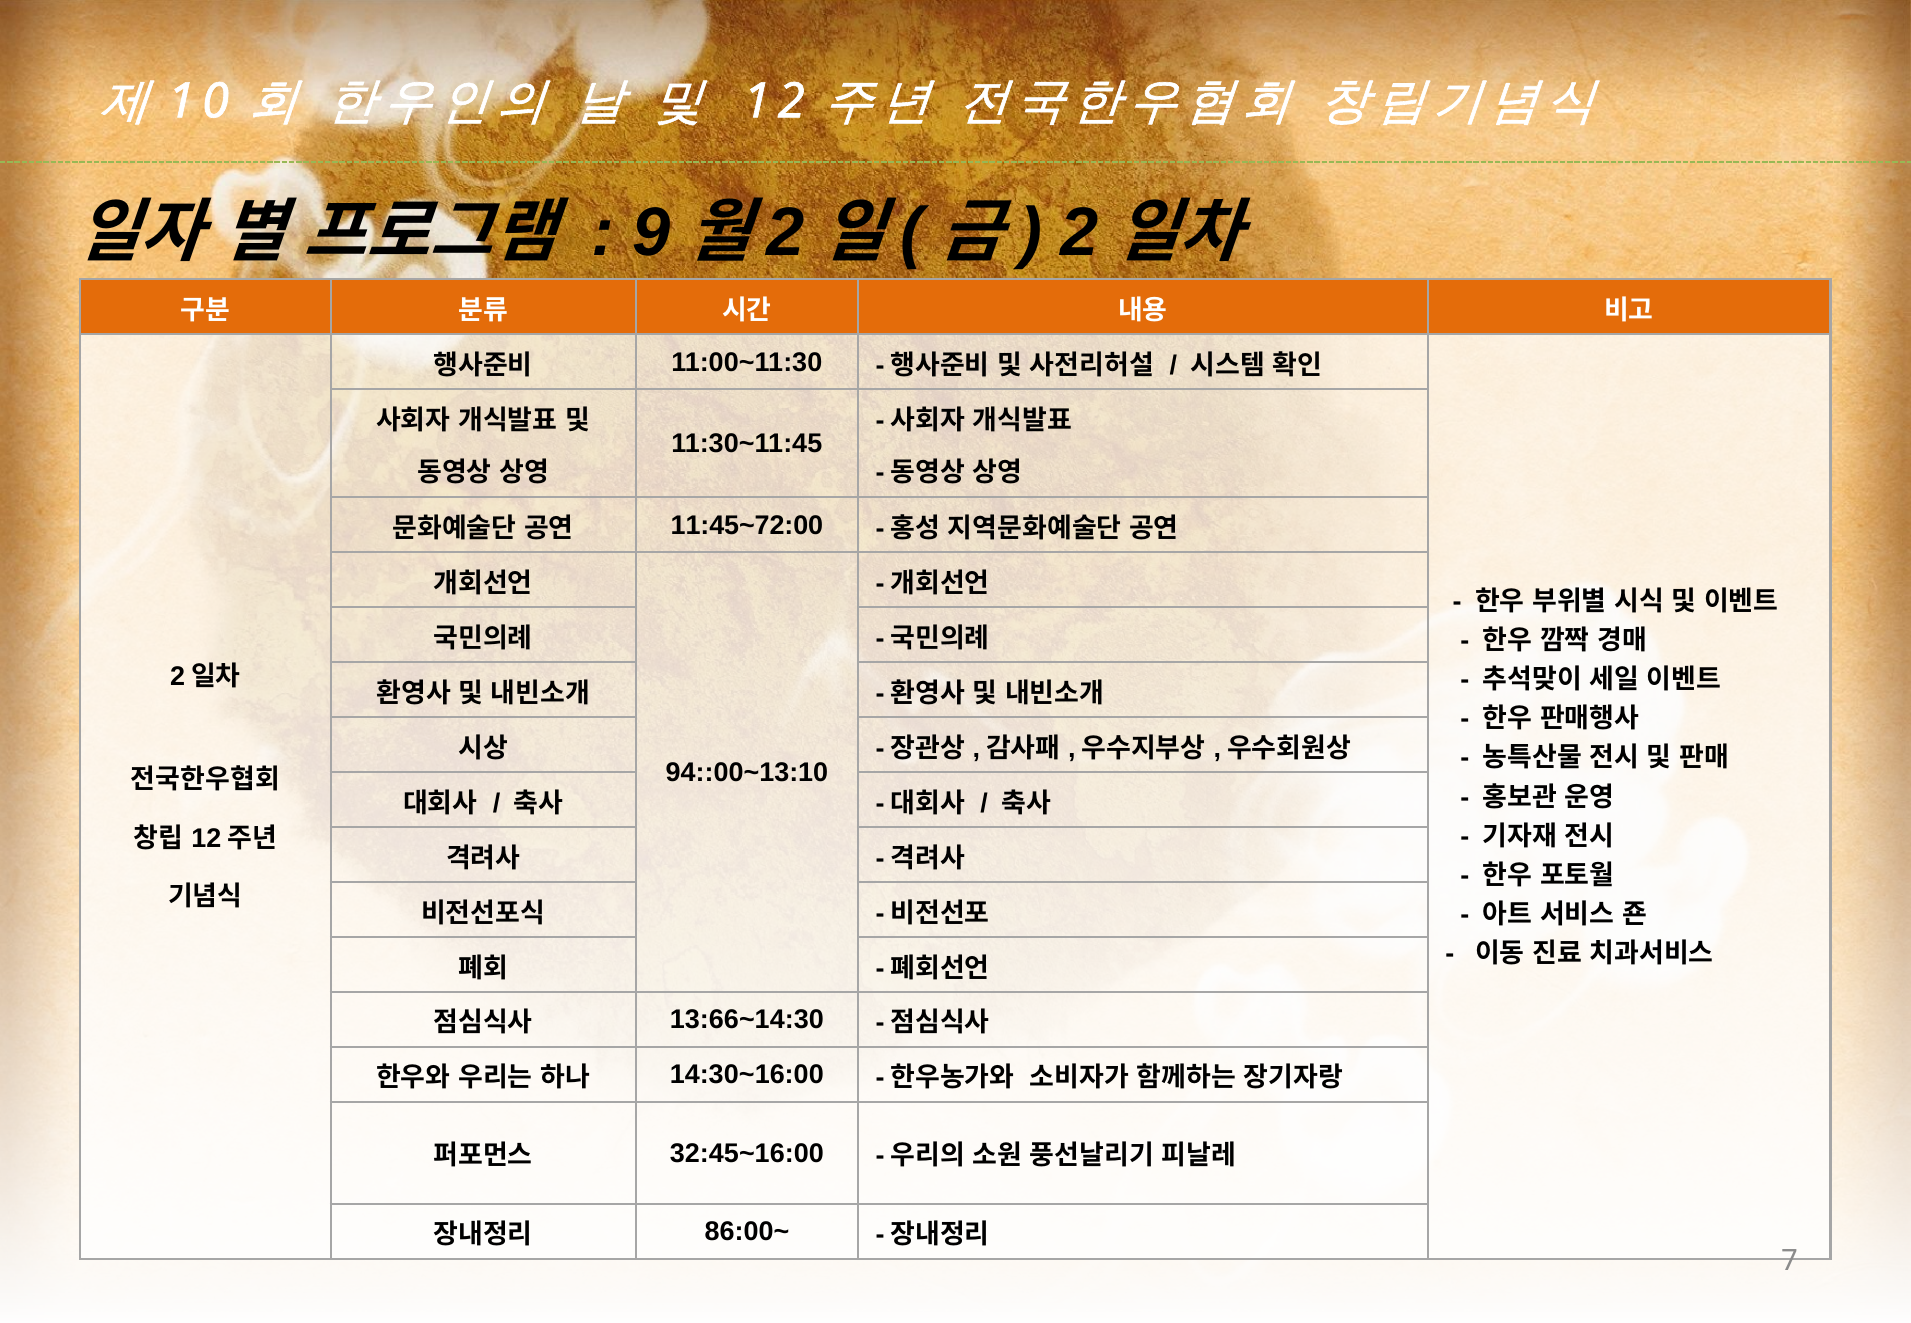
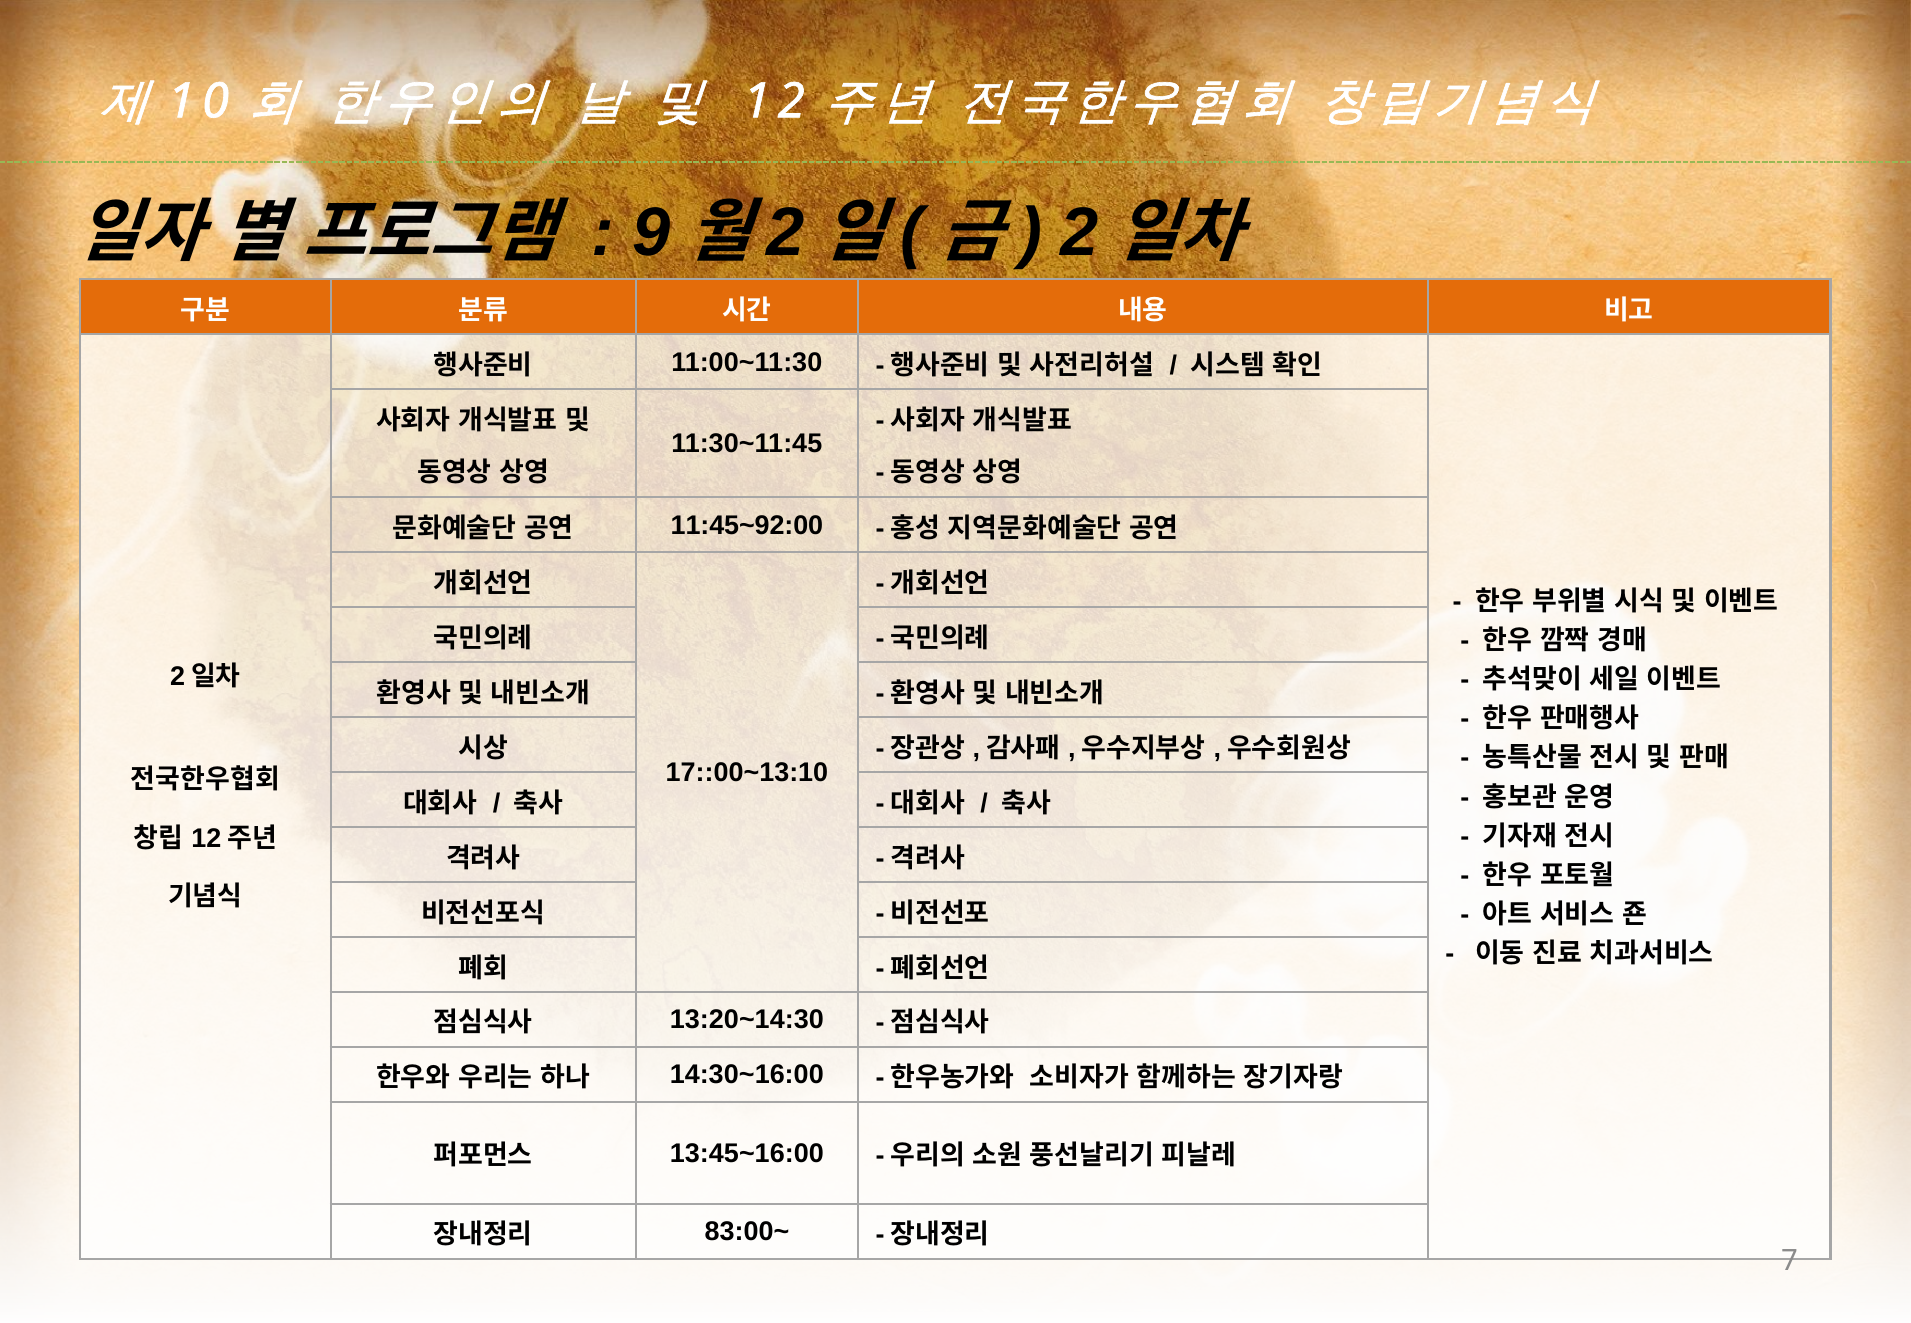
11:45~72:00: 11:45~72:00 -> 11:45~92:00 (747, 525)
94::00~13:10: 94::00~13:10 -> 17::00~13:10 (747, 773)
13:66~14:30: 13:66~14:30 -> 13:20~14:30 (747, 1020)
32:45~16:00: 32:45~16:00 -> 13:45~16:00 (747, 1153)
86:00~: 86:00~ -> 83:00~ (747, 1232)
